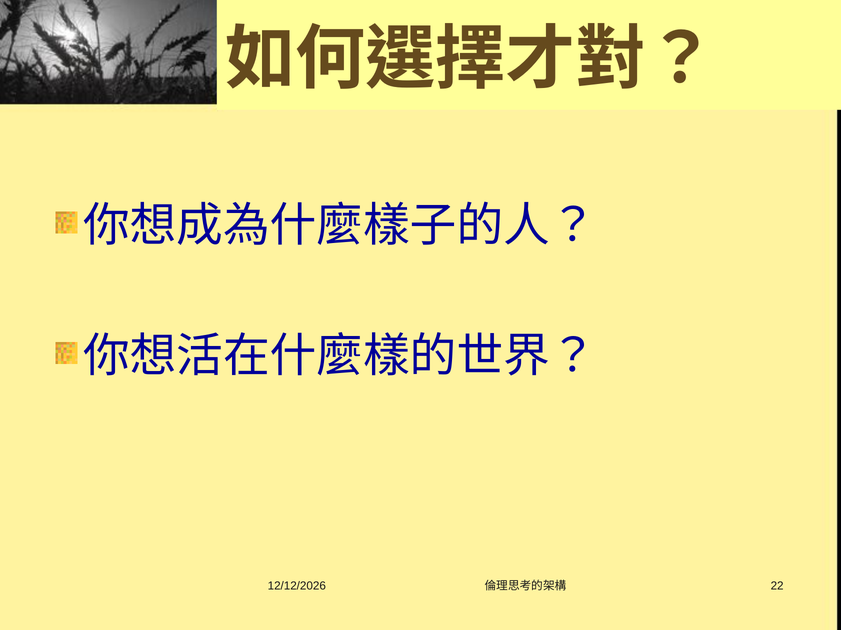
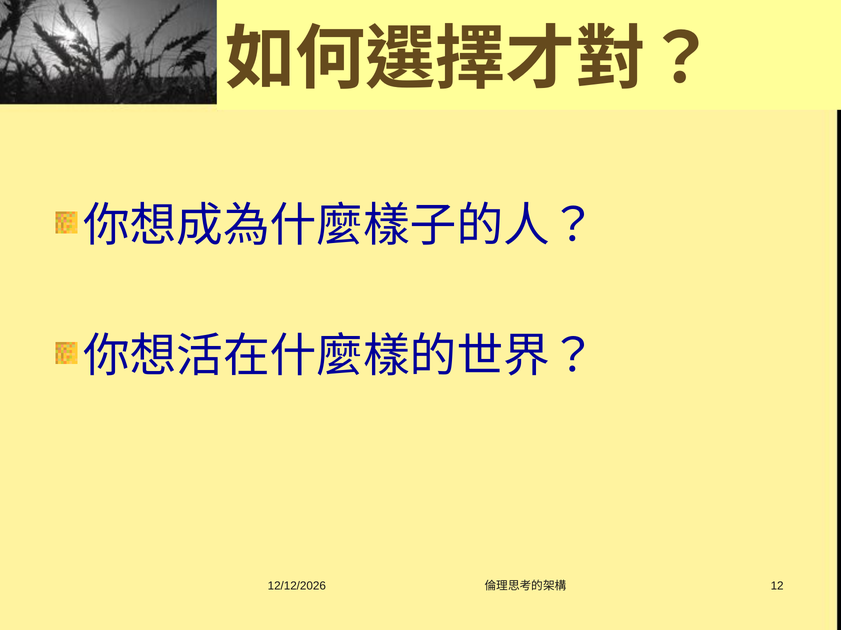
22: 22 -> 12 (777, 587)
